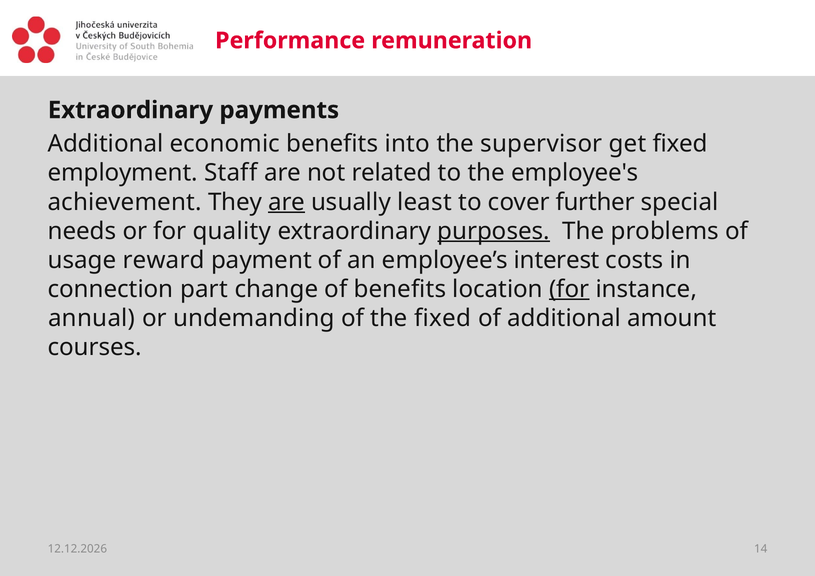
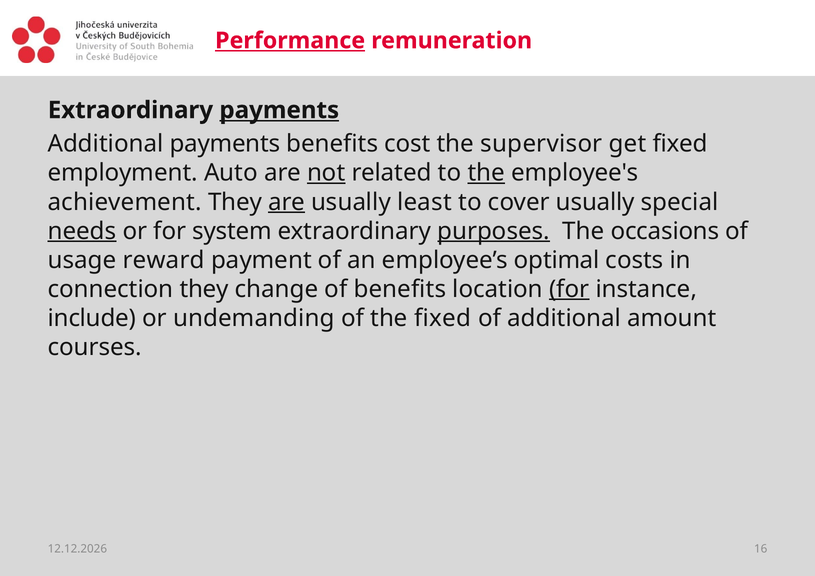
Performance underline: none -> present (290, 41)
payments underline: none -> present (279, 110)
Additional economic: economic -> payments (225, 144)
into: into -> cost (407, 144)
Staff: Staff -> Auto (231, 173)
not underline: none -> present (326, 173)
the underline: none -> present (486, 173)
cover further: further -> usually (595, 202)
needs underline: none -> present (82, 231)
quality: quality -> system (232, 231)
problems: problems -> occasions (665, 231)
interest: interest -> optimal (557, 260)
connection part: part -> they (204, 289)
annual: annual -> include (92, 318)
14: 14 -> 16 (761, 549)
